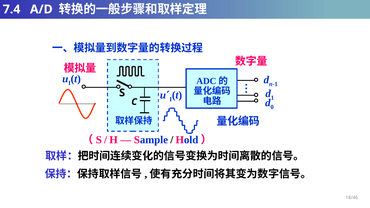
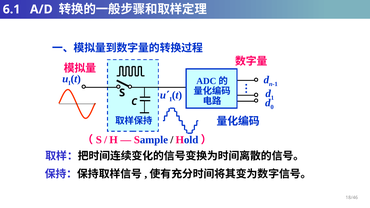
7.4: 7.4 -> 6.1 (12, 9)
